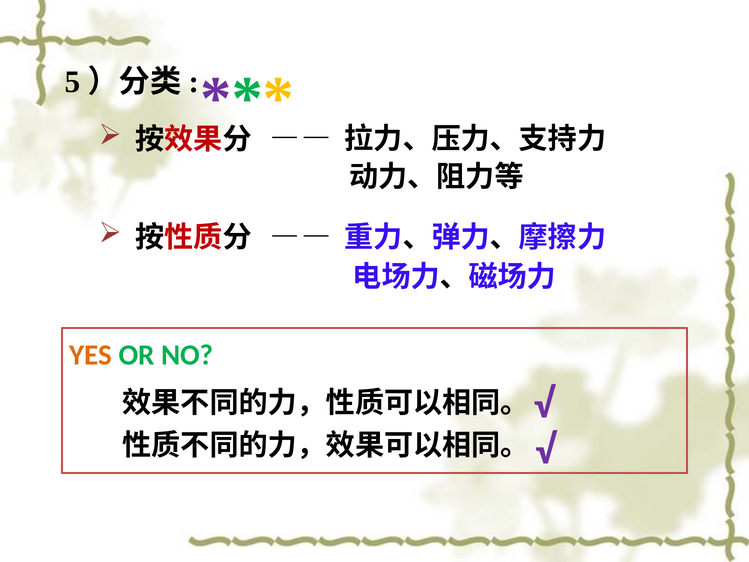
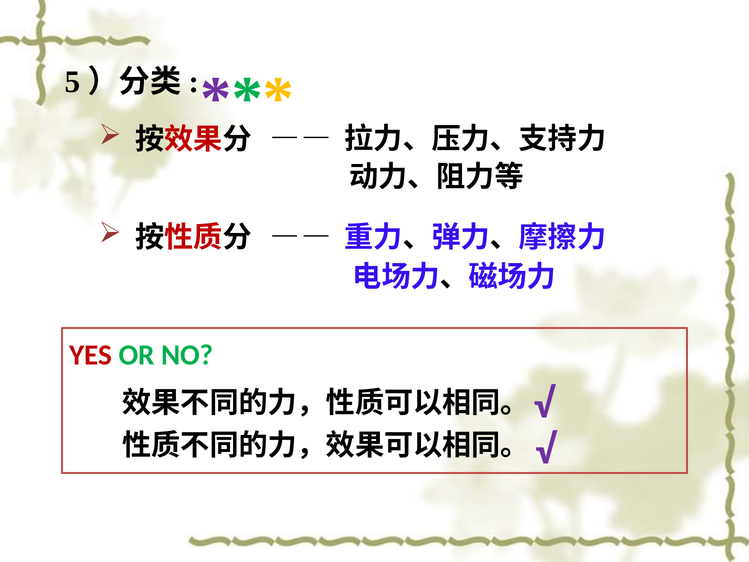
YES colour: orange -> red (91, 355)
